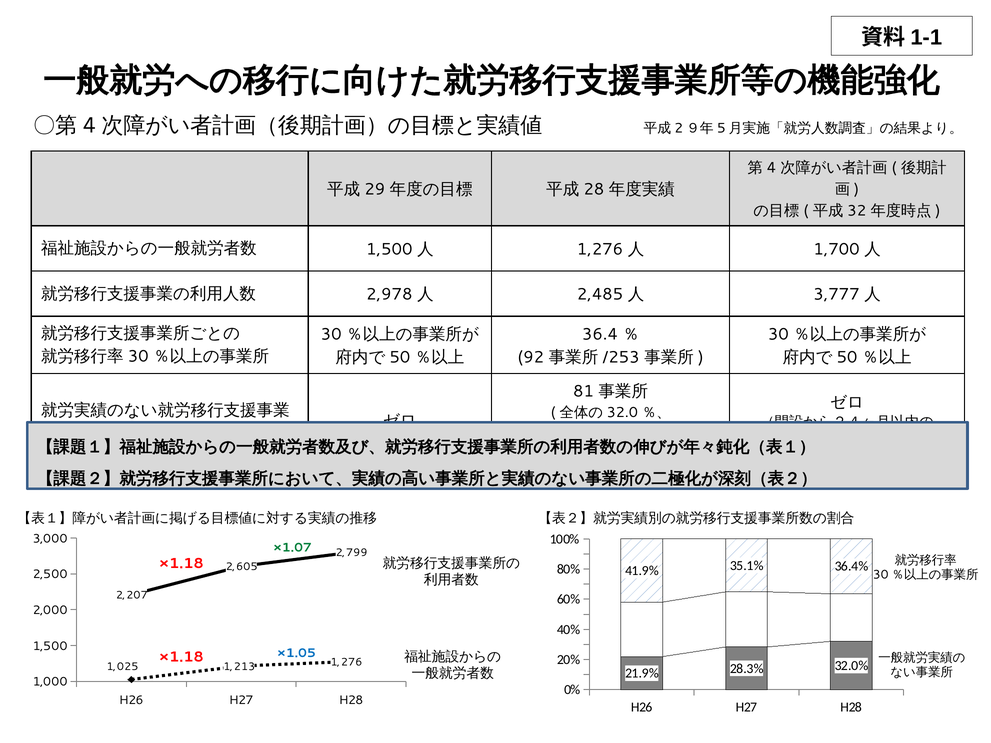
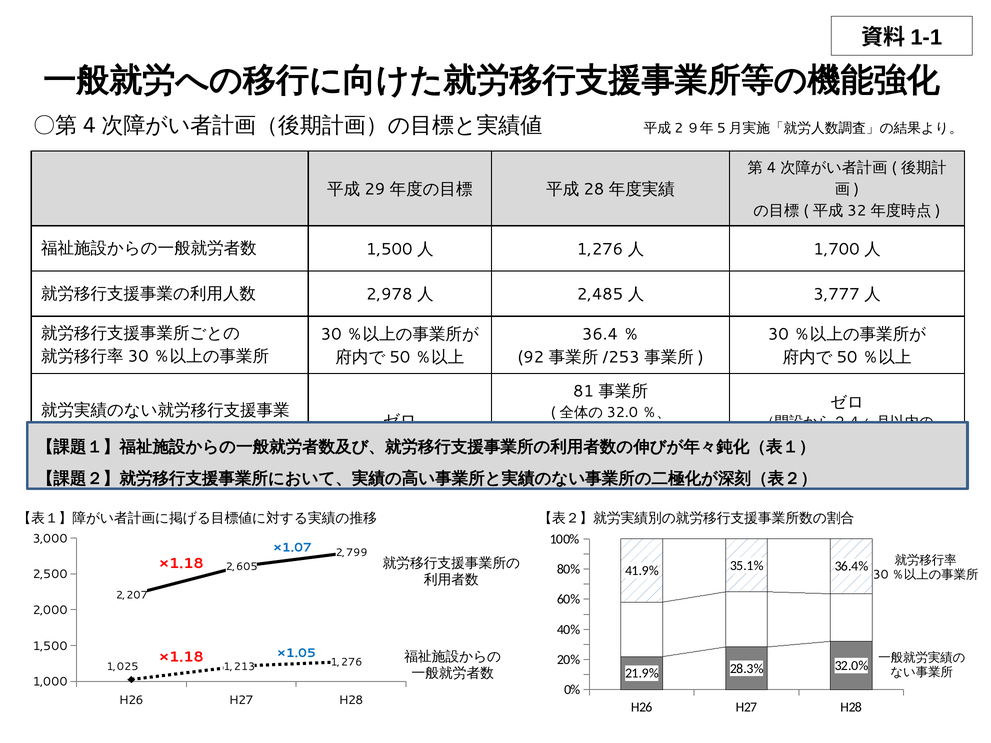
×1.07 colour: green -> blue (292, 548)
